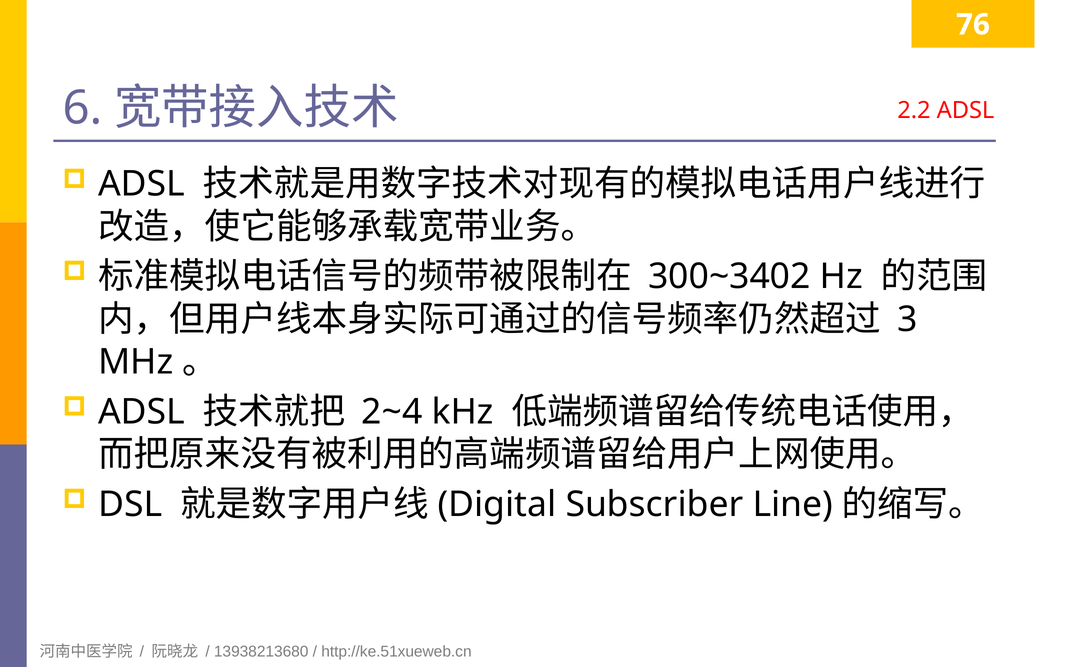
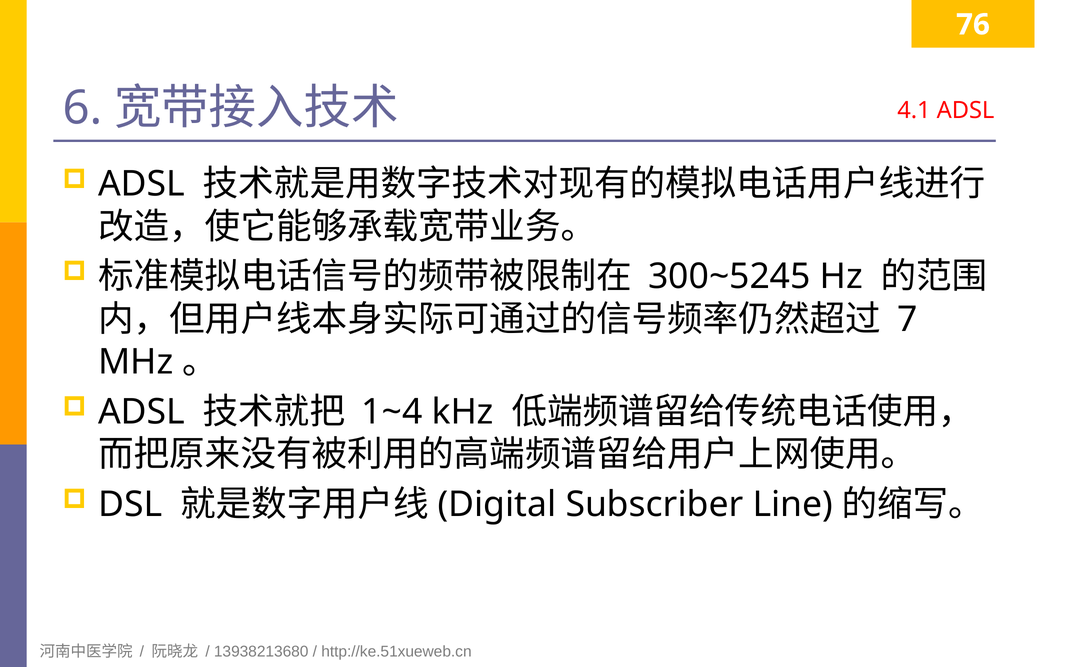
2.2: 2.2 -> 4.1 (914, 111)
300~3402: 300~3402 -> 300~5245 (729, 277)
3: 3 -> 7 (907, 319)
2~4: 2~4 -> 1~4 (392, 412)
